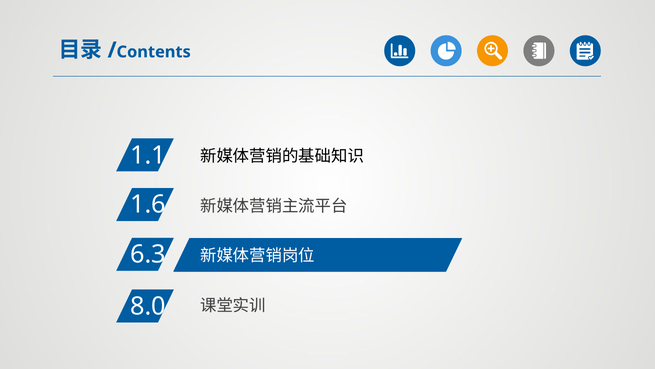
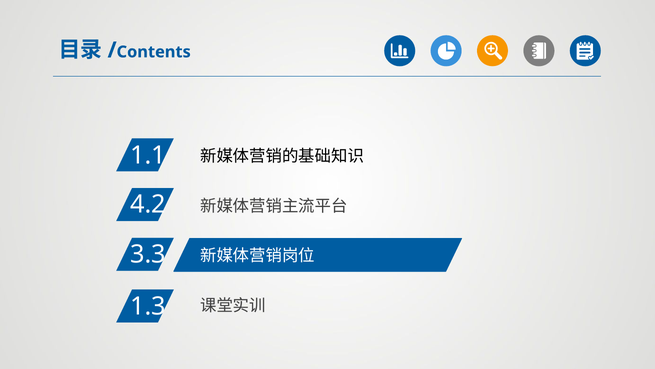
1.6: 1.6 -> 4.2 (148, 204)
6.3: 6.3 -> 3.3 (148, 254)
8.0: 8.0 -> 1.3 (148, 306)
